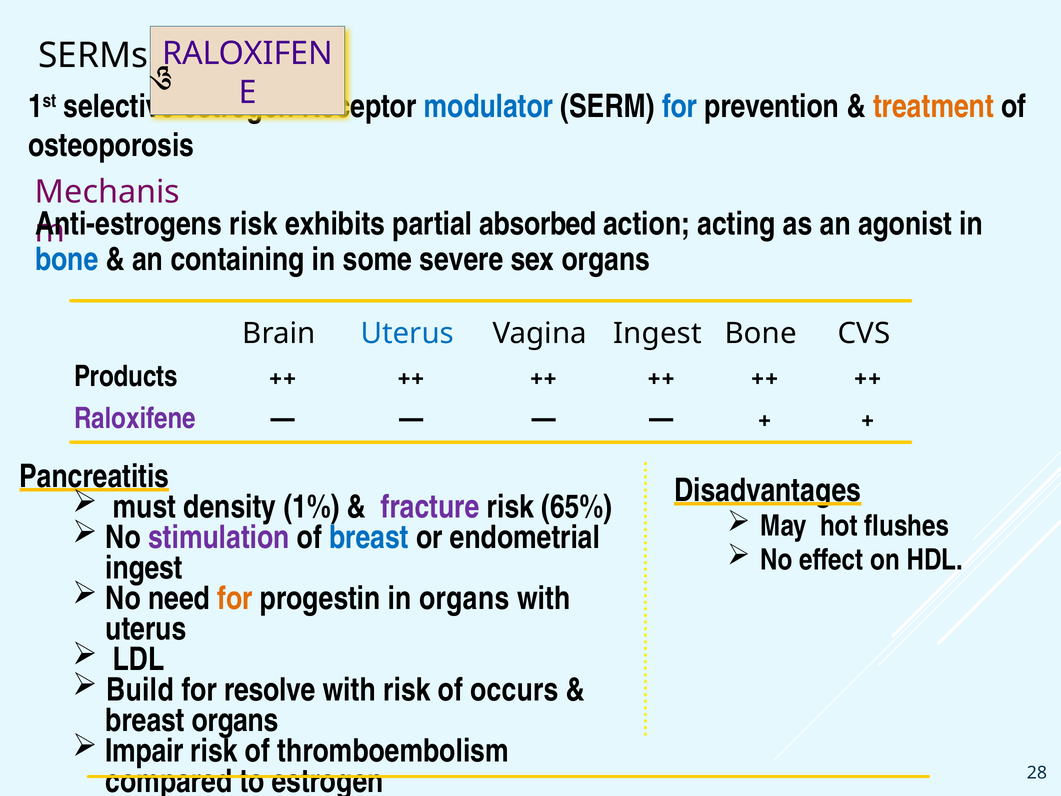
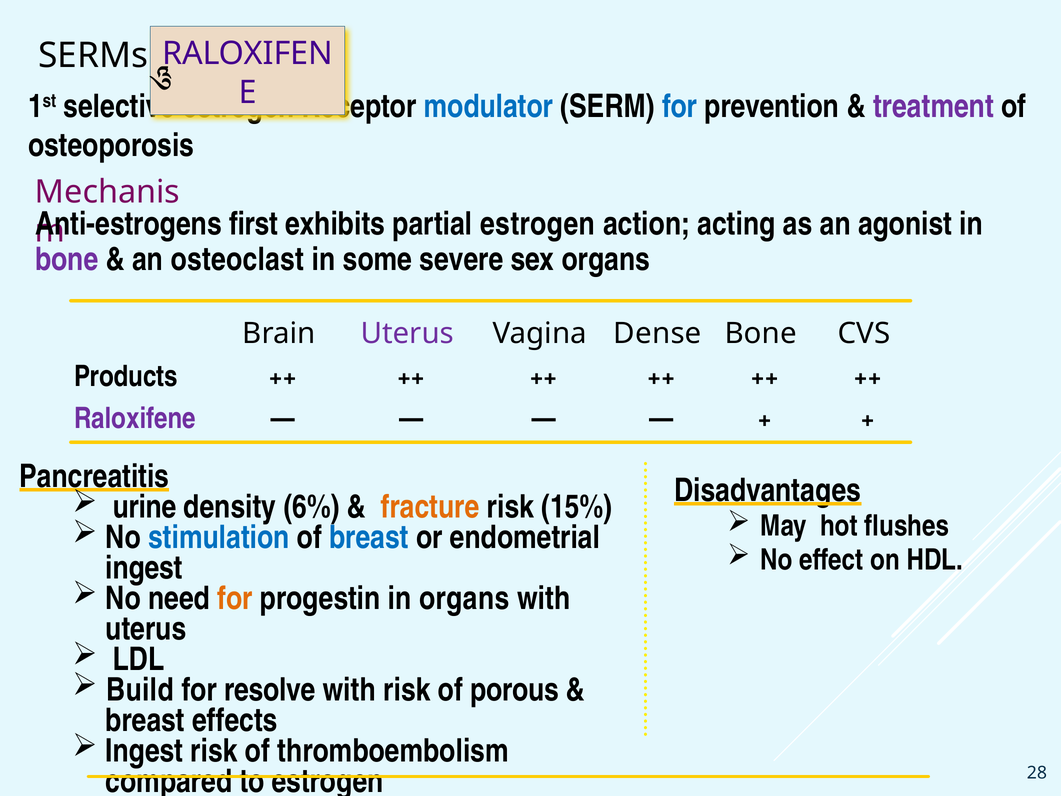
treatment colour: orange -> purple (934, 106)
risk: risk -> first (254, 224)
partial absorbed: absorbed -> estrogen (538, 224)
bone colour: blue -> purple (67, 260)
containing: containing -> osteoclast (237, 260)
Uterus colour: blue -> purple (407, 334)
Vagina Ingest: Ingest -> Dense (657, 334)
must: must -> urine (145, 507)
1%: 1% -> 6% (312, 507)
fracture colour: purple -> orange (430, 507)
65%: 65% -> 15% (577, 507)
stimulation colour: purple -> blue (219, 537)
occurs: occurs -> porous (515, 690)
breast organs: organs -> effects (235, 720)
Impair: Impair -> Ingest (144, 751)
